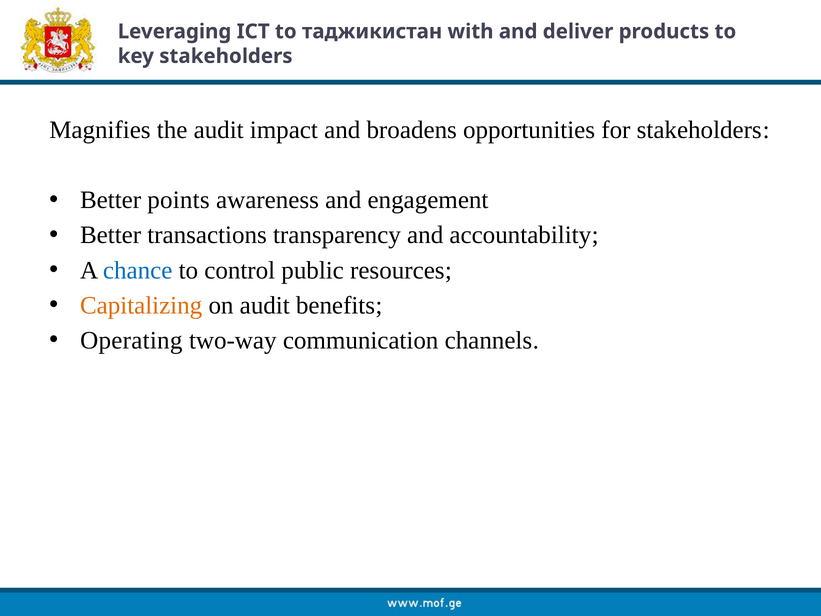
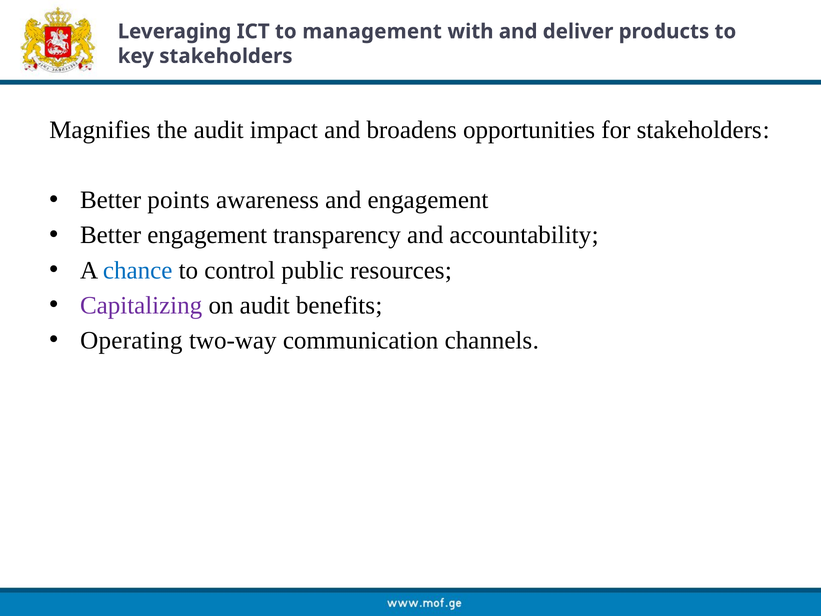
таджикистан: таджикистан -> management (372, 31)
Better transactions: transactions -> engagement (207, 235)
Capitalizing colour: orange -> purple (141, 305)
